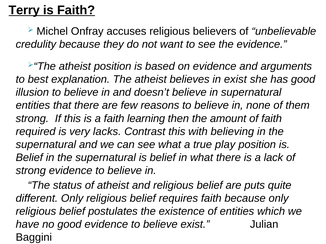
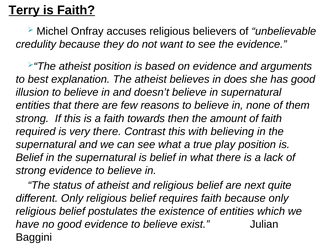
in exist: exist -> does (236, 80)
learning: learning -> towards (146, 119)
very lacks: lacks -> there (107, 132)
puts: puts -> next (255, 186)
